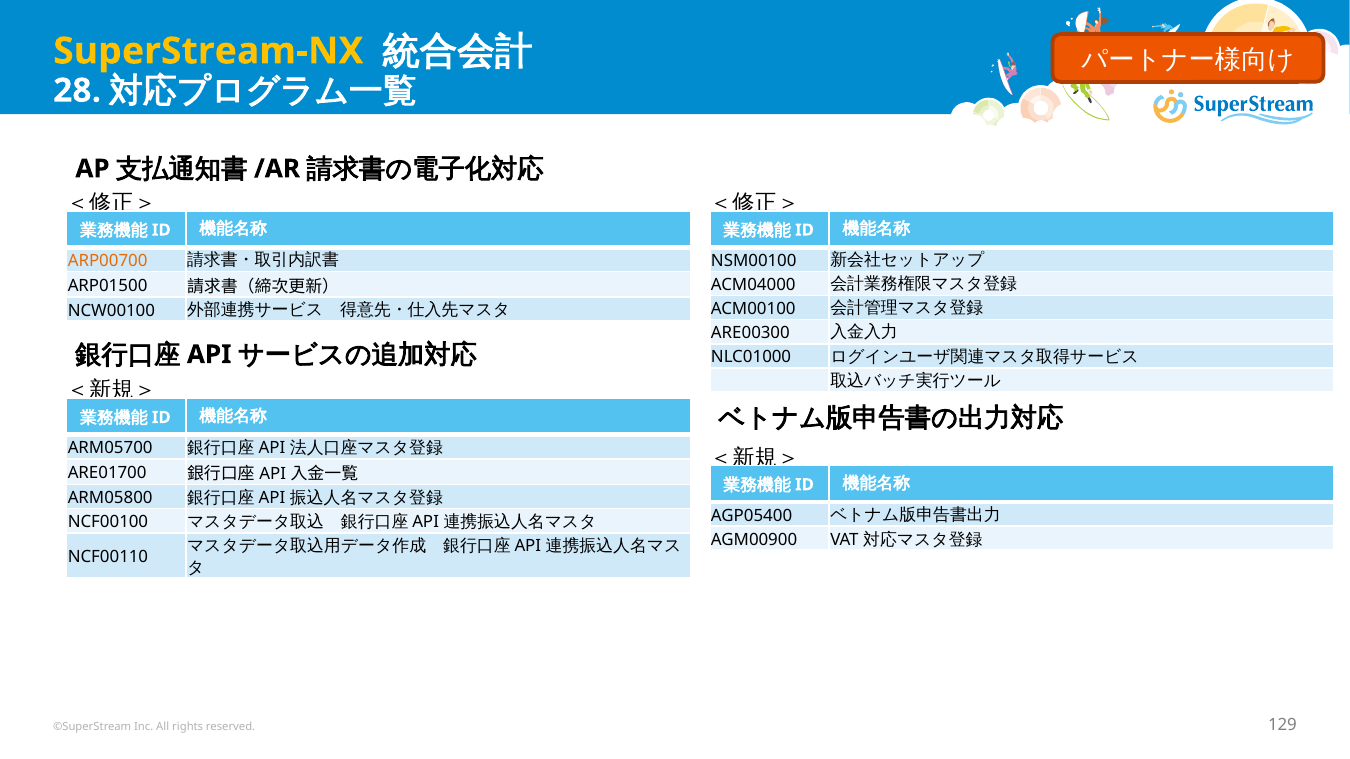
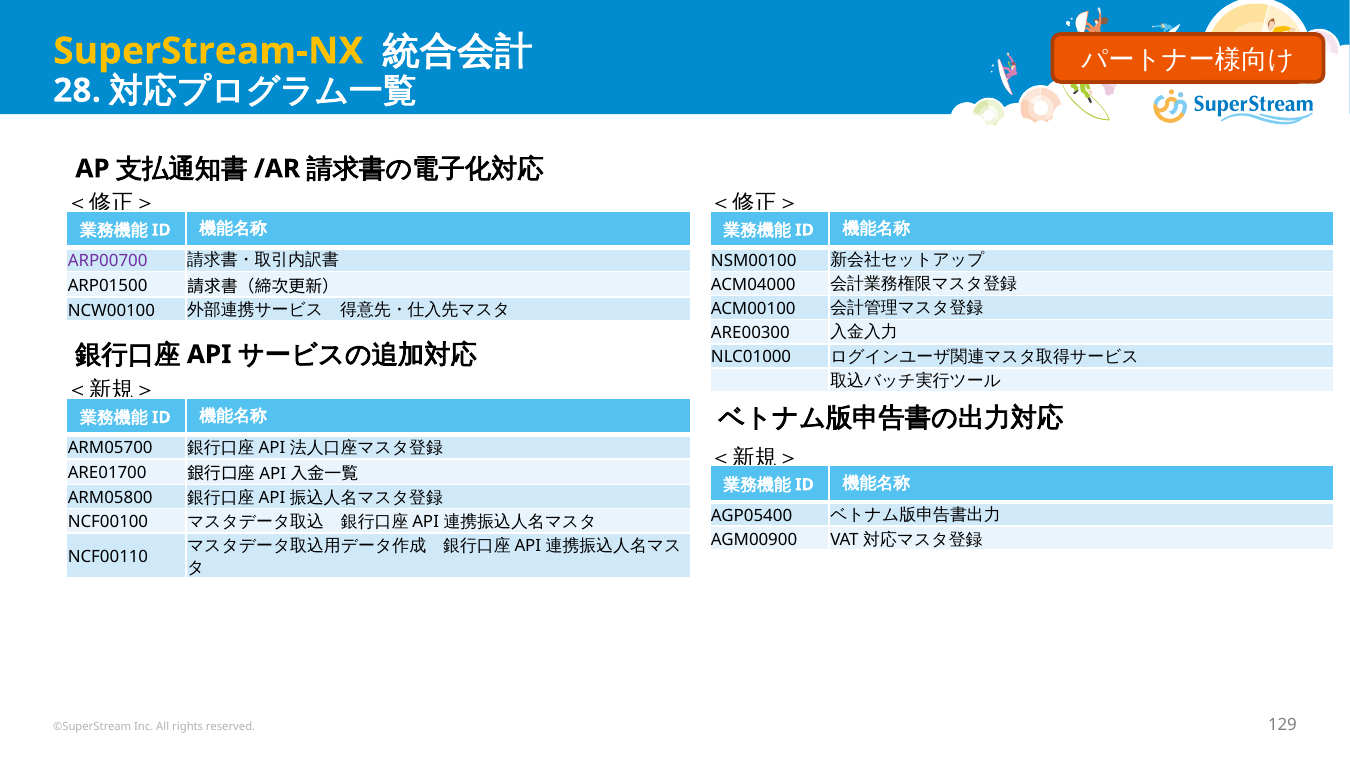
ARP00700 colour: orange -> purple (108, 261)
